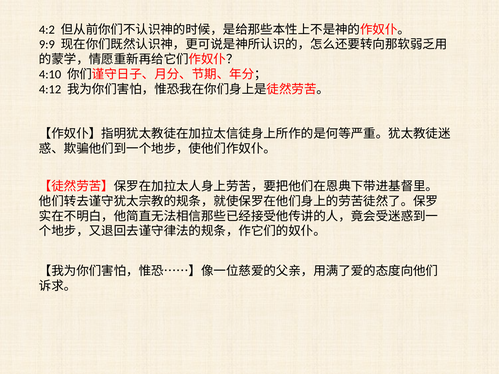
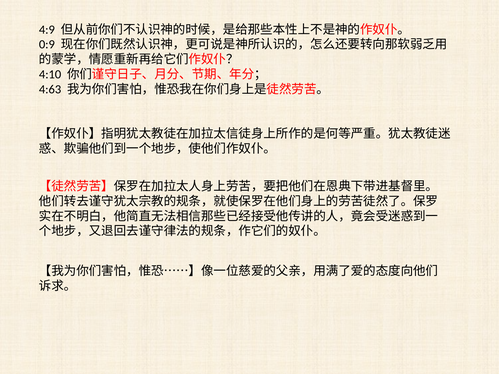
4:2: 4:2 -> 4:9 (47, 30)
9:9: 9:9 -> 0:9 (47, 45)
4:12: 4:12 -> 4:63 (50, 89)
